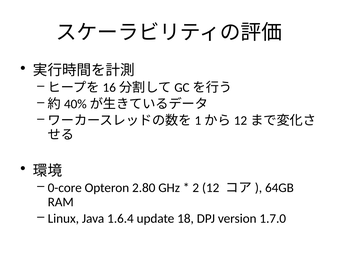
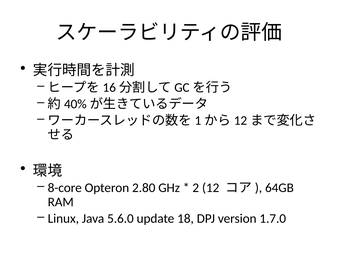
0-core: 0-core -> 8-core (65, 188)
1.6.4: 1.6.4 -> 5.6.0 (120, 219)
